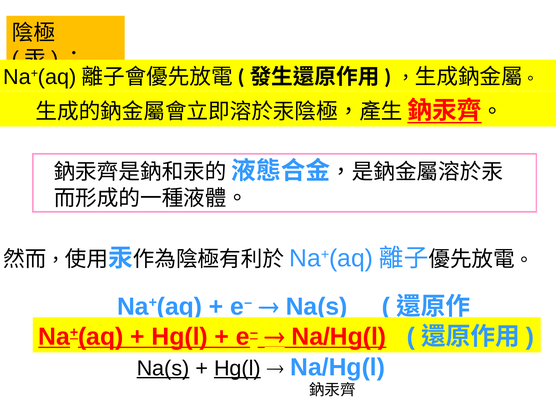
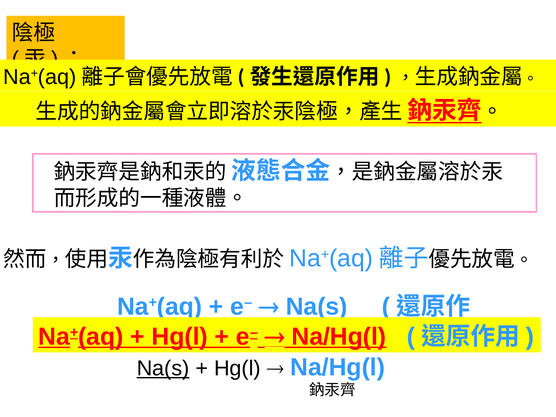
Hg(l underline: present -> none (237, 368)
